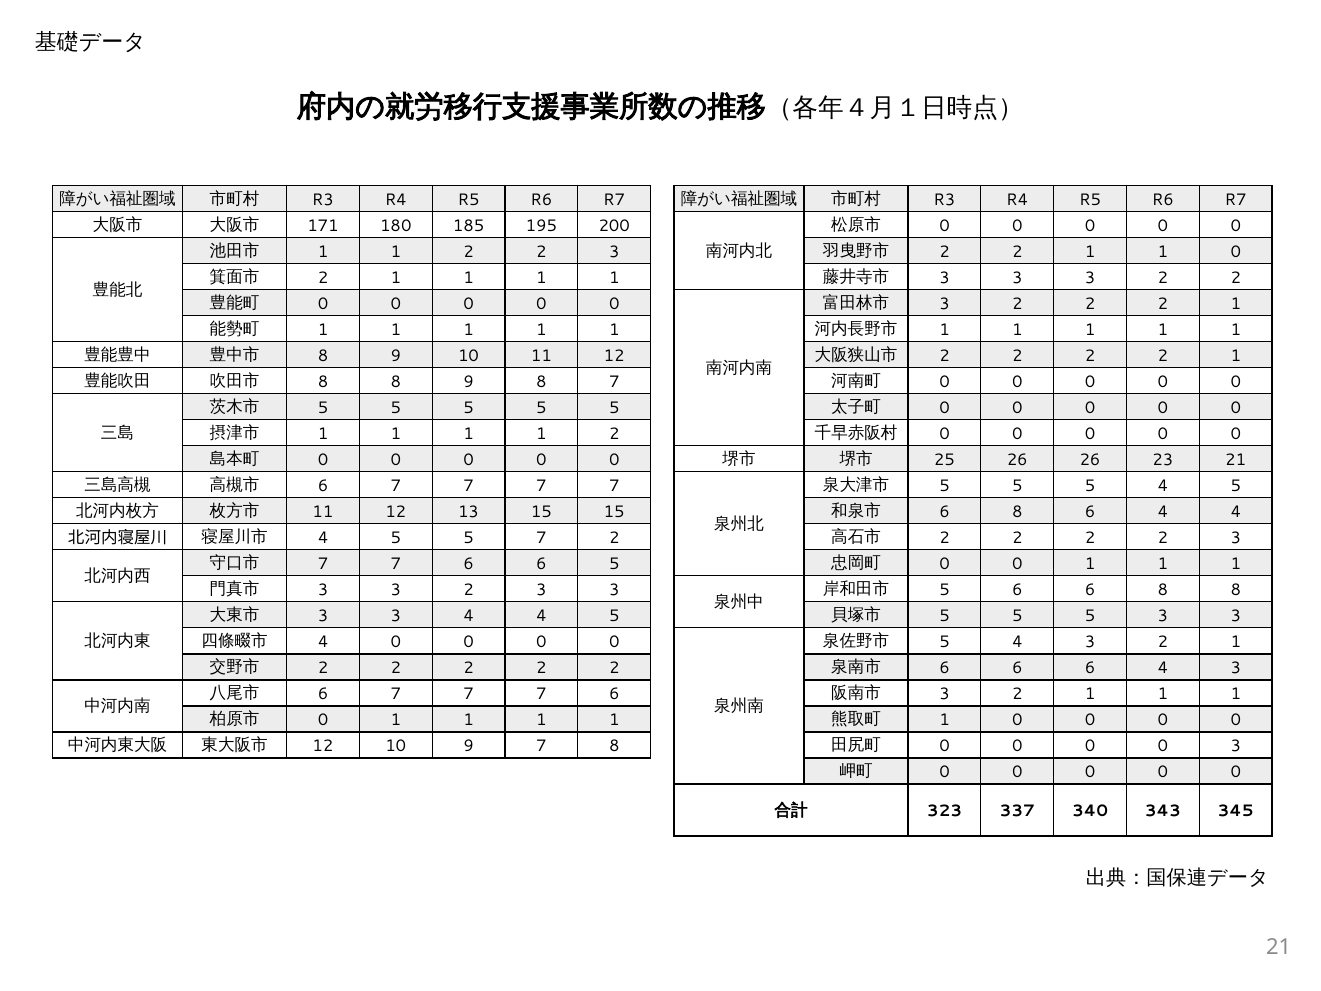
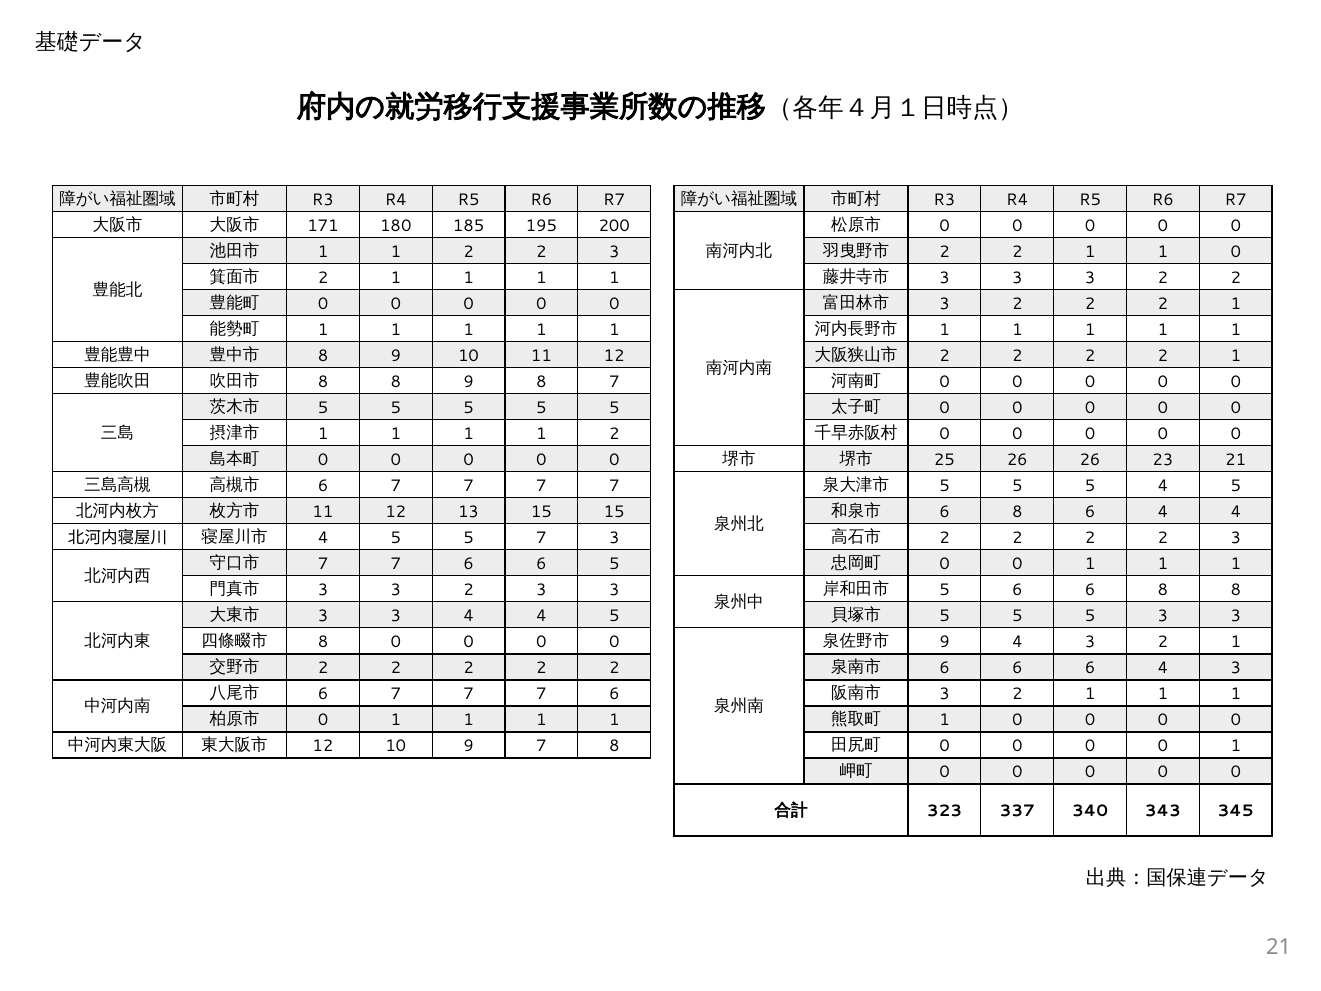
7 2: 2 -> 3 (614, 538)
4: 4 -> 8 (323, 642)
5: 5 -> 9 (945, 642)
0 0 0 3: 3 -> 1 (1236, 746)
